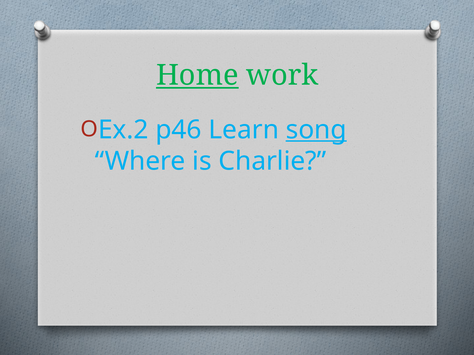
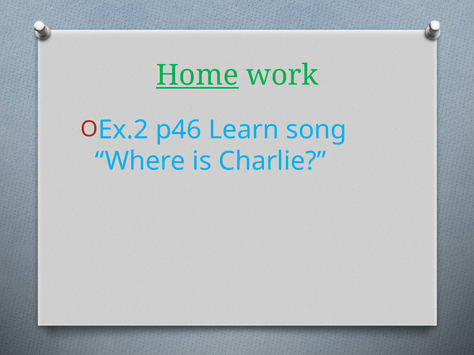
song underline: present -> none (316, 130)
